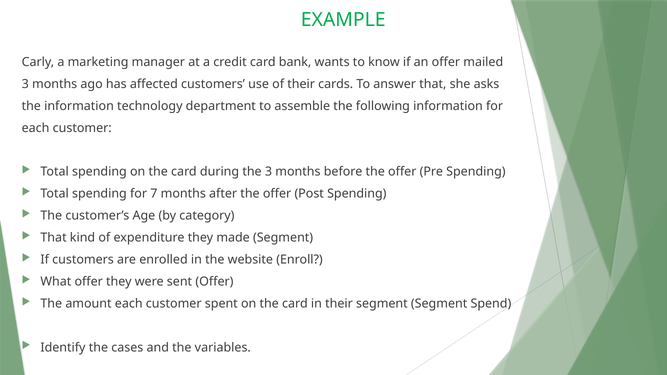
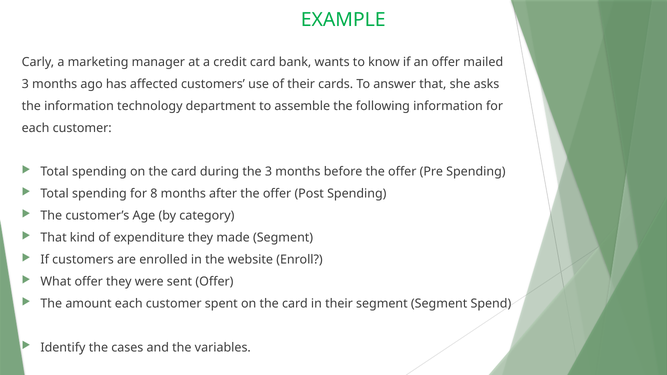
7: 7 -> 8 (154, 194)
